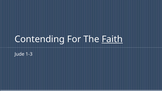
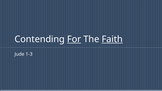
For underline: none -> present (74, 39)
